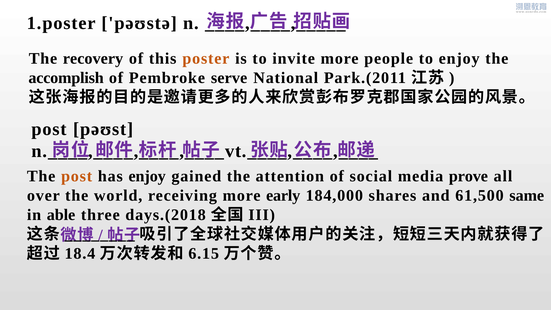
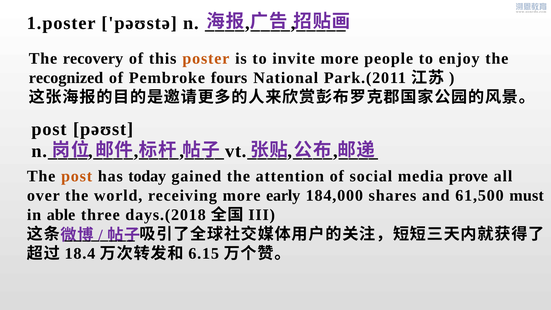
accomplish: accomplish -> recognized (66, 78)
serve: serve -> fours (229, 78)
has enjoy: enjoy -> today (147, 176)
same: same -> must (527, 196)
